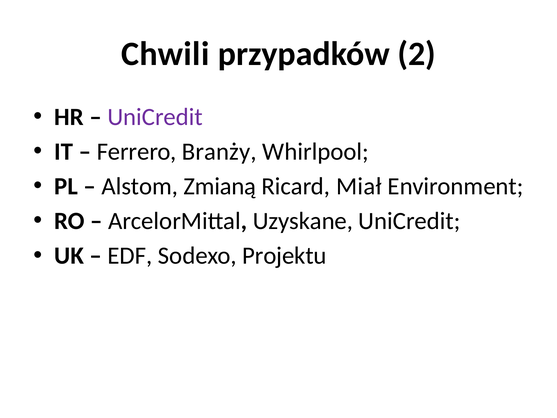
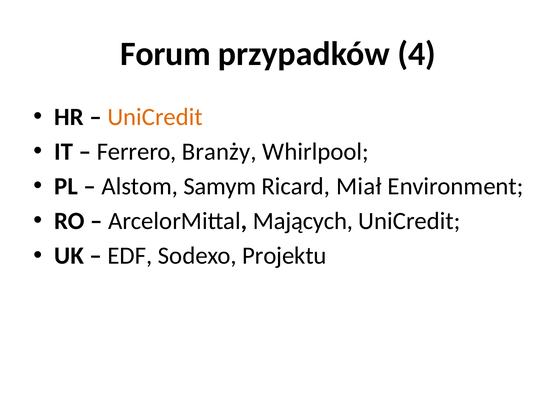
Chwili: Chwili -> Forum (166, 54)
2: 2 -> 4 (417, 54)
UniCredit colour: purple -> orange (155, 117)
Zmianą: Zmianą -> Samym (220, 186)
Uzyskane: Uzyskane -> Mających (303, 221)
